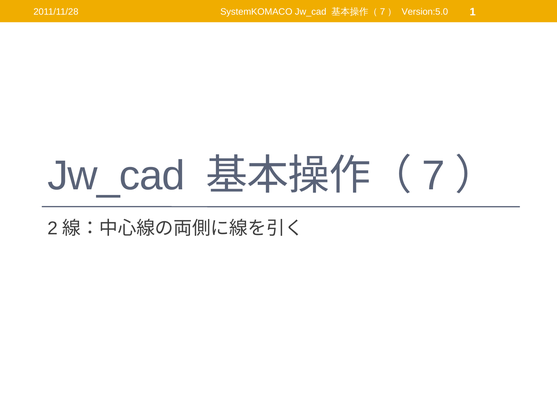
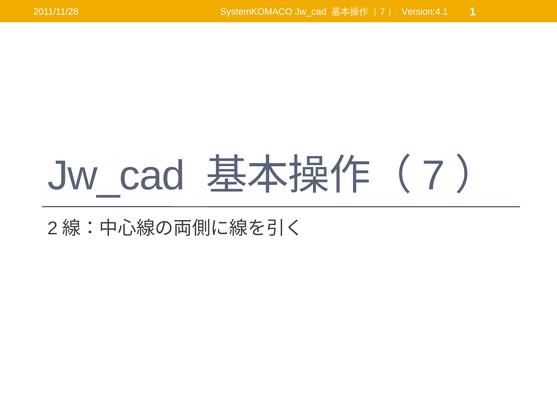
Version:5.0: Version:5.0 -> Version:4.1 (425, 12)
